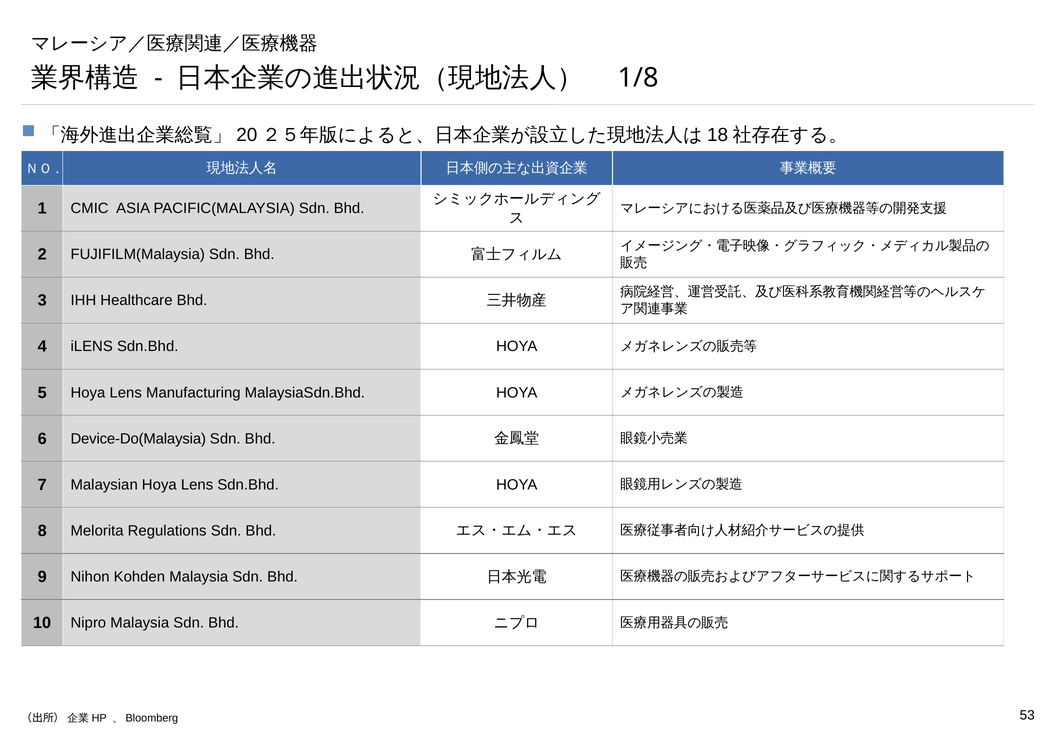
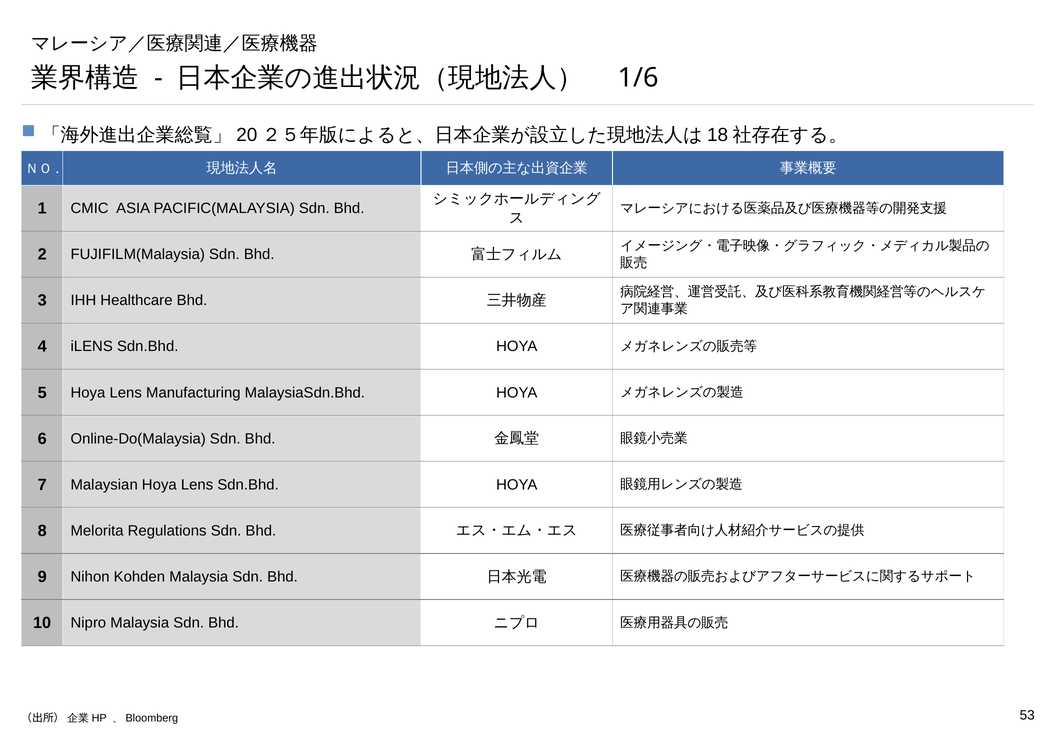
1/8: 1/8 -> 1/6 (638, 78)
Device-Do(Malaysia: Device-Do(Malaysia -> Online-Do(Malaysia (138, 439)
